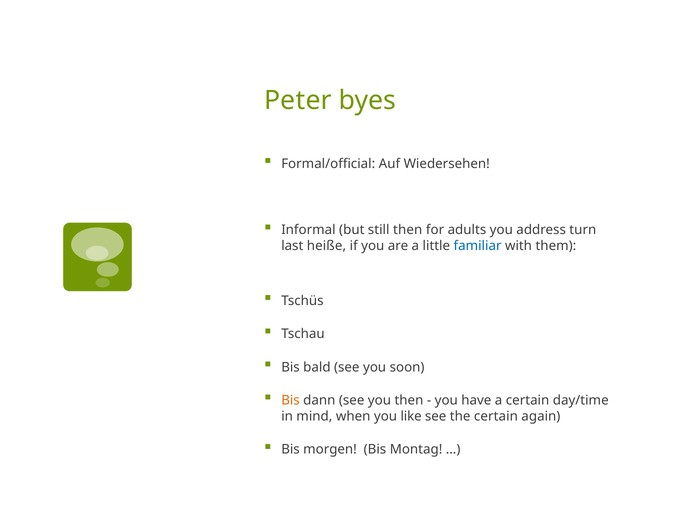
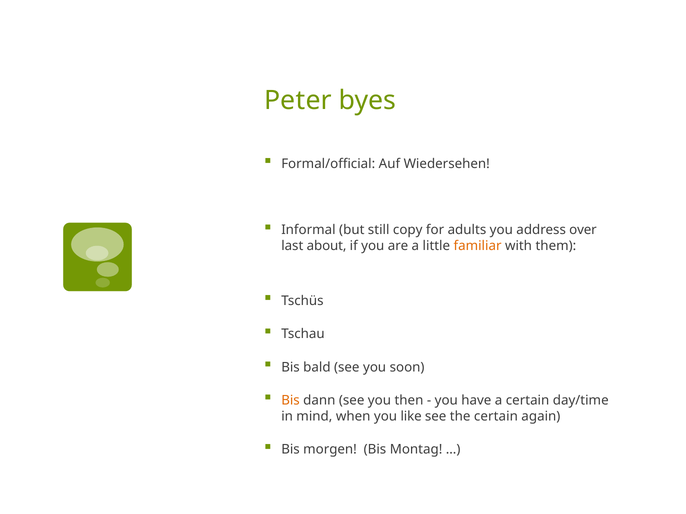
still then: then -> copy (408, 230)
turn: turn -> over (583, 230)
heiße: heiße -> about (327, 246)
familiar colour: blue -> orange (478, 246)
